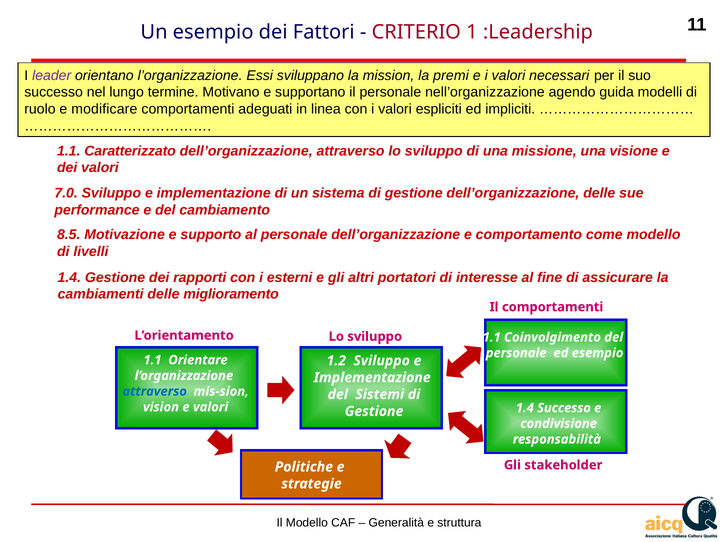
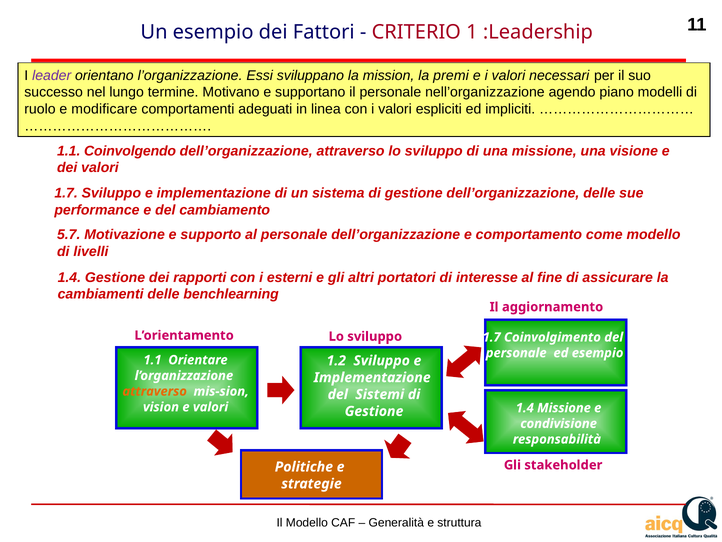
guida: guida -> piano (617, 92)
Caratterizzato: Caratterizzato -> Coinvolgendo (130, 151)
7.0: 7.0 -> 1.7 (66, 193)
8.5: 8.5 -> 5.7 (69, 234)
miglioramento: miglioramento -> benchlearning (231, 294)
Il comportamenti: comportamenti -> aggiornamento (553, 307)
1.1: 1.1 -> 1.7 (492, 337)
attraverso colour: blue -> orange (155, 391)
1.4 Successo: Successo -> Missione (564, 408)
